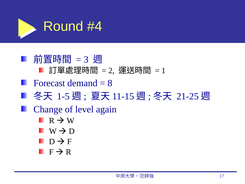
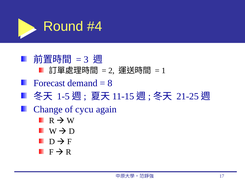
level: level -> cycu (84, 109)
